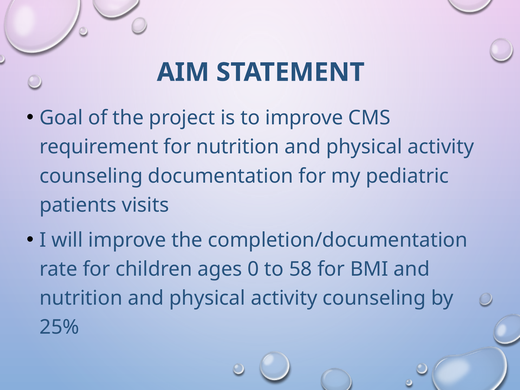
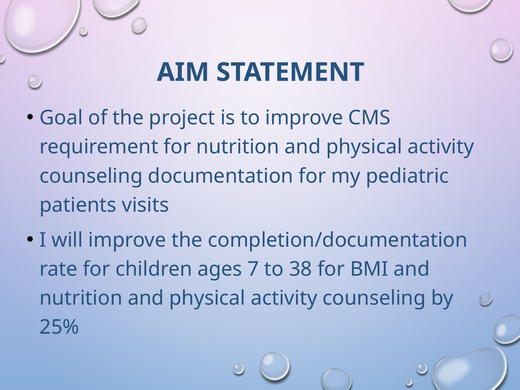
0: 0 -> 7 (253, 269)
58: 58 -> 38 (301, 269)
